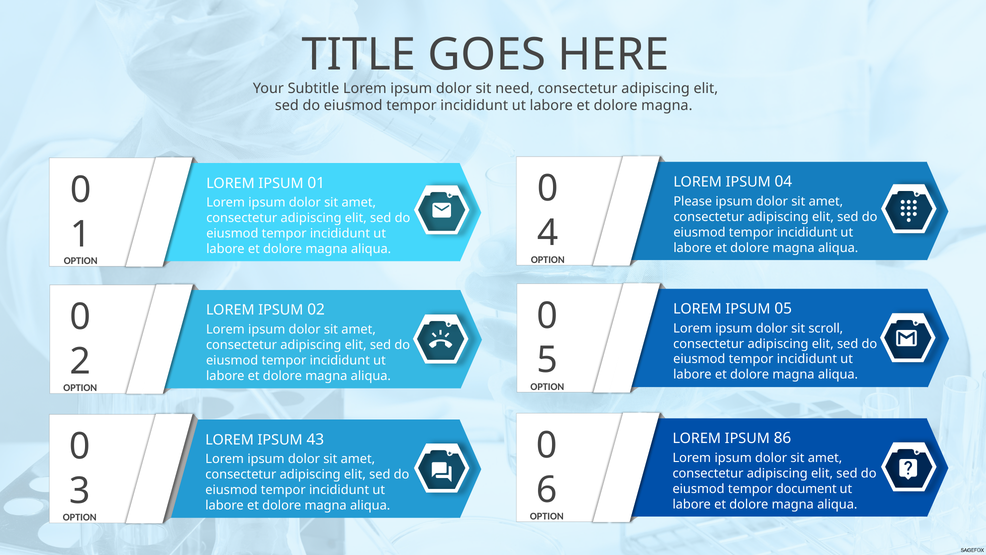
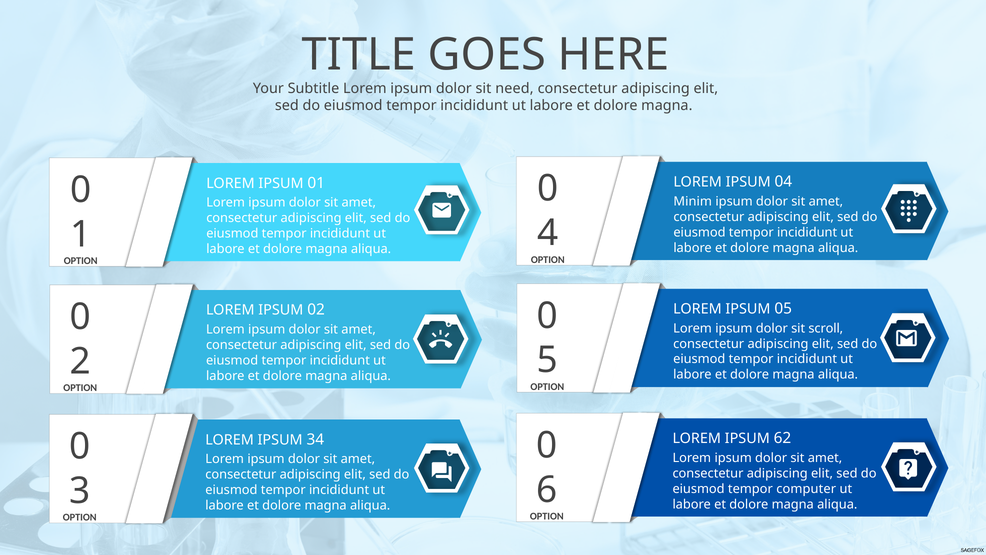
Please: Please -> Minim (693, 201)
86: 86 -> 62 (782, 438)
43: 43 -> 34 (315, 439)
document: document -> computer (806, 489)
